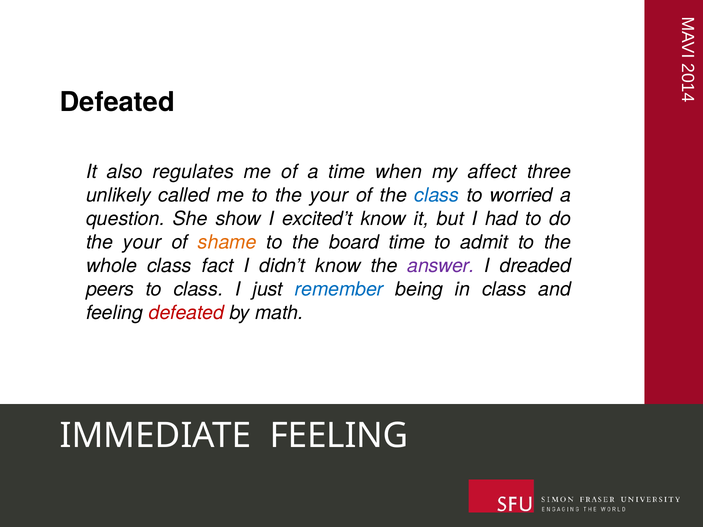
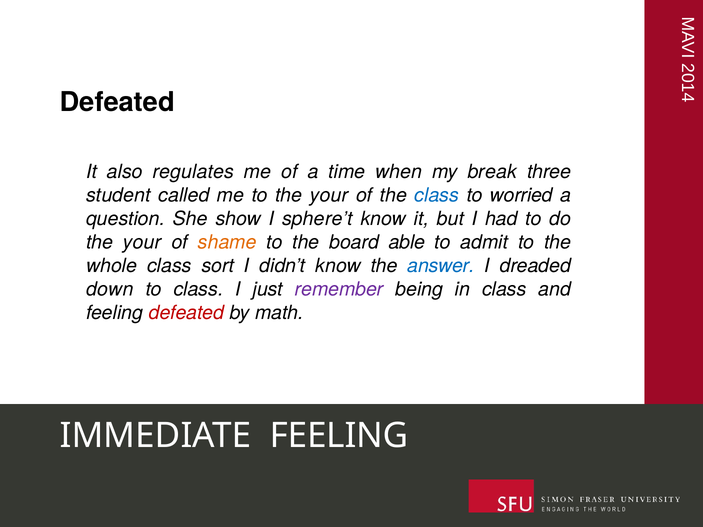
affect: affect -> break (492, 172)
unlikely: unlikely -> student (118, 196)
excited’t: excited’t -> sphere’t (317, 219)
board time: time -> able (407, 242)
fact: fact -> sort (218, 266)
answer colour: purple -> blue (441, 266)
peers: peers -> down (110, 289)
remember colour: blue -> purple (339, 289)
